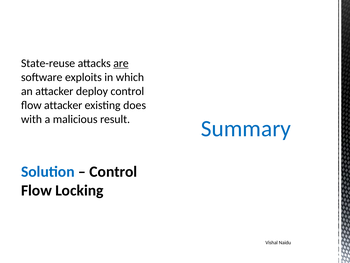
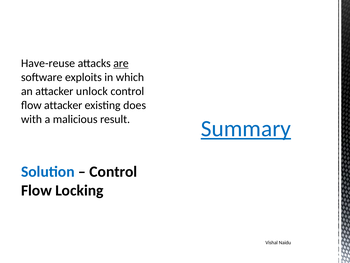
State-reuse: State-reuse -> Have-reuse (48, 63)
deploy: deploy -> unlock (92, 91)
Summary underline: none -> present (246, 128)
